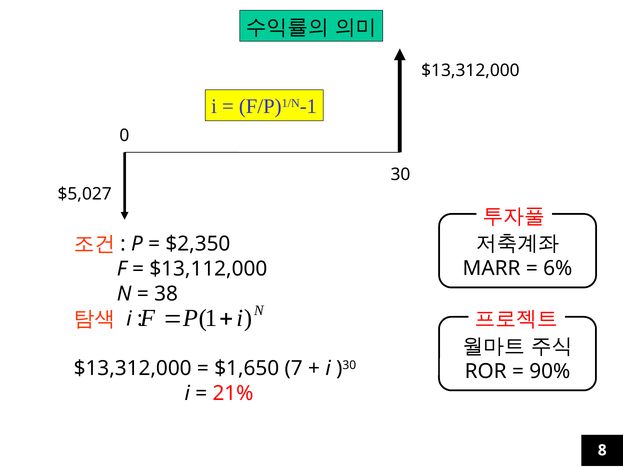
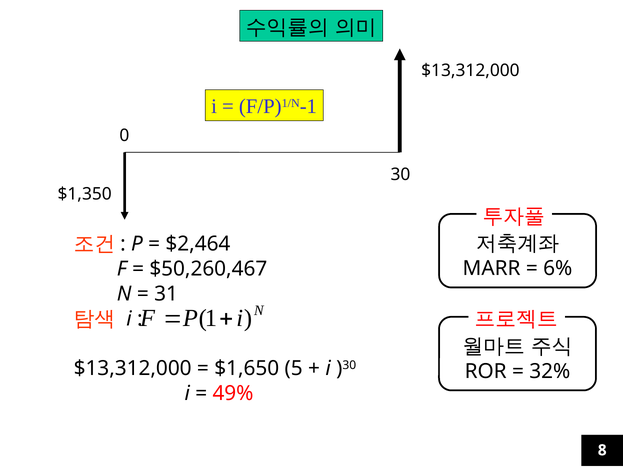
$5,027: $5,027 -> $1,350 (85, 194)
$2,350: $2,350 -> $2,464 (198, 244)
$13,112,000: $13,112,000 -> $50,260,467 (208, 269)
38: 38 -> 31 (166, 294)
7: 7 -> 5 (294, 369)
90%: 90% -> 32% (550, 372)
21%: 21% -> 49% (233, 394)
